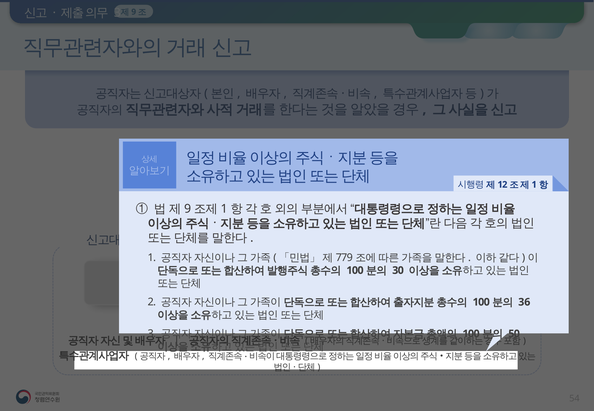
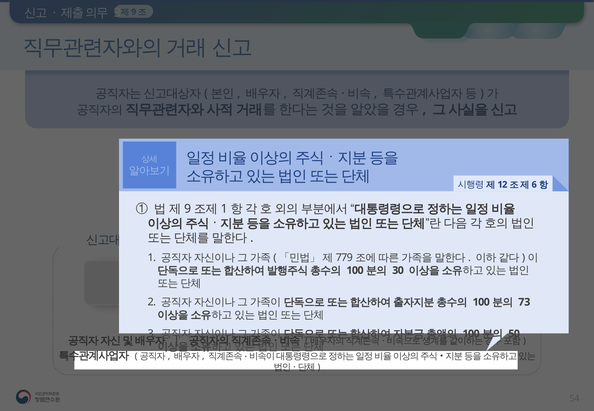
1: 1 -> 6 (534, 185)
36: 36 -> 73 (524, 302)
